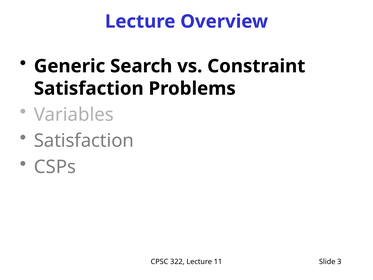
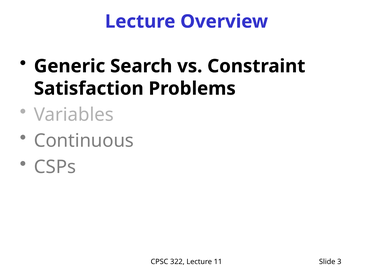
Satisfaction: Satisfaction -> Continuous (84, 141)
